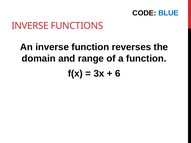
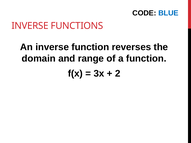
6: 6 -> 2 (118, 74)
